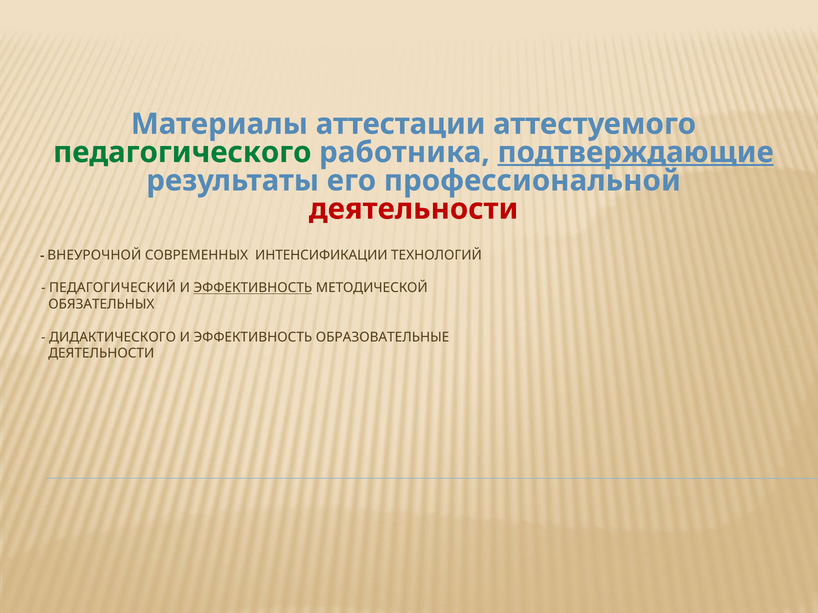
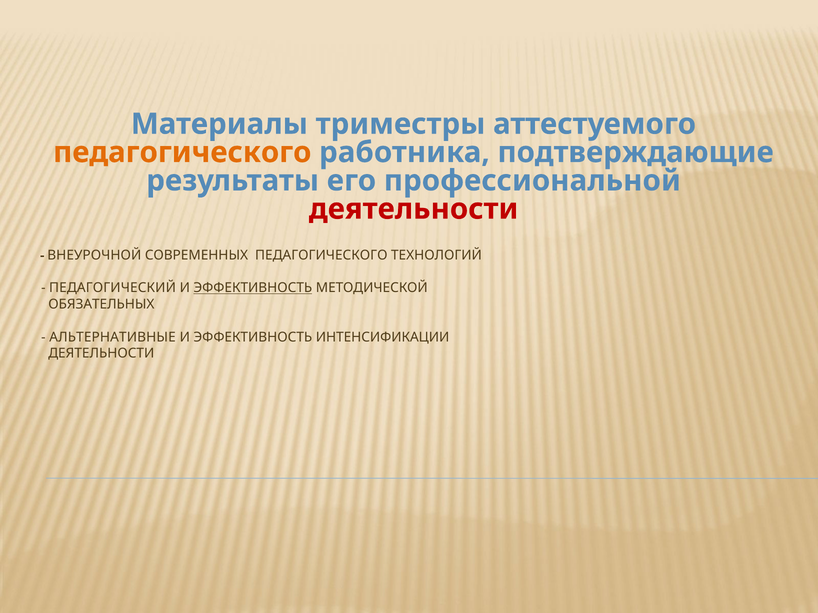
аттестации: аттестации -> триместры (401, 124)
педагогического colour: green -> orange (182, 153)
подтверждающие underline: present -> none (636, 153)
СОВРЕМЕННЫХ ИНТЕНСИФИКАЦИИ: ИНТЕНСИФИКАЦИИ -> ПЕДАГОГИЧЕСКОГО (321, 255)
ДИДАКТИЧЕСКОГО: ДИДАКТИЧЕСКОГО -> АЛЬТЕРНАТИВНЫЕ (113, 337)
ОБРАЗОВАТЕЛЬНЫЕ: ОБРАЗОВАТЕЛЬНЫЕ -> ИНТЕНСИФИКАЦИИ (383, 337)
